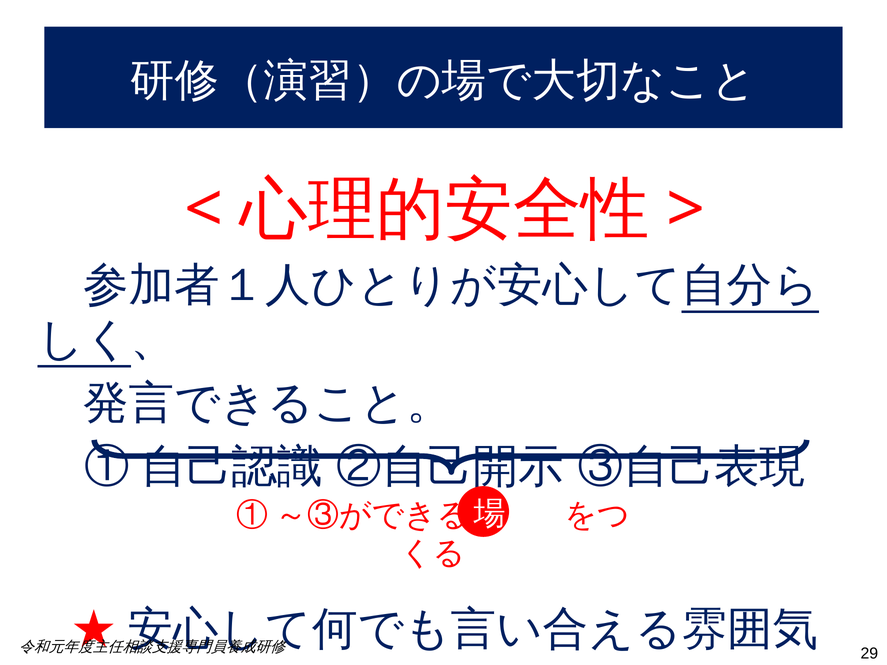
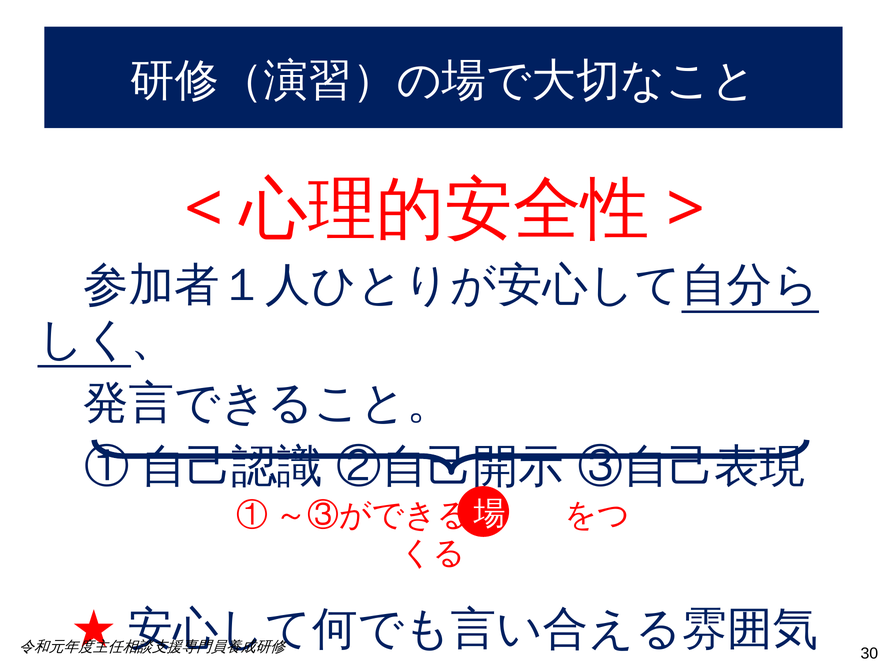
29: 29 -> 30 (869, 654)
